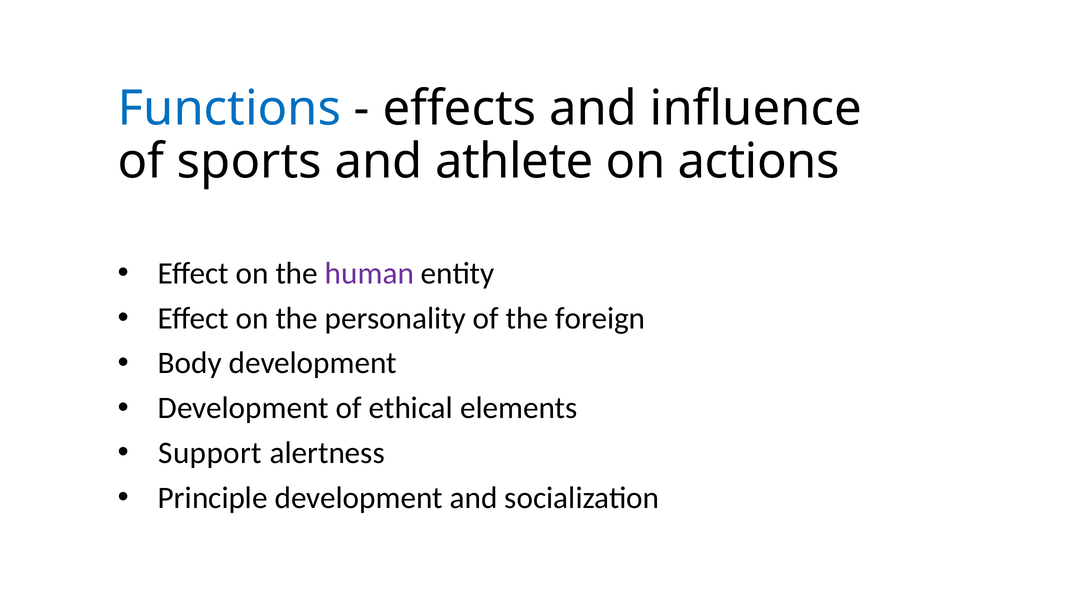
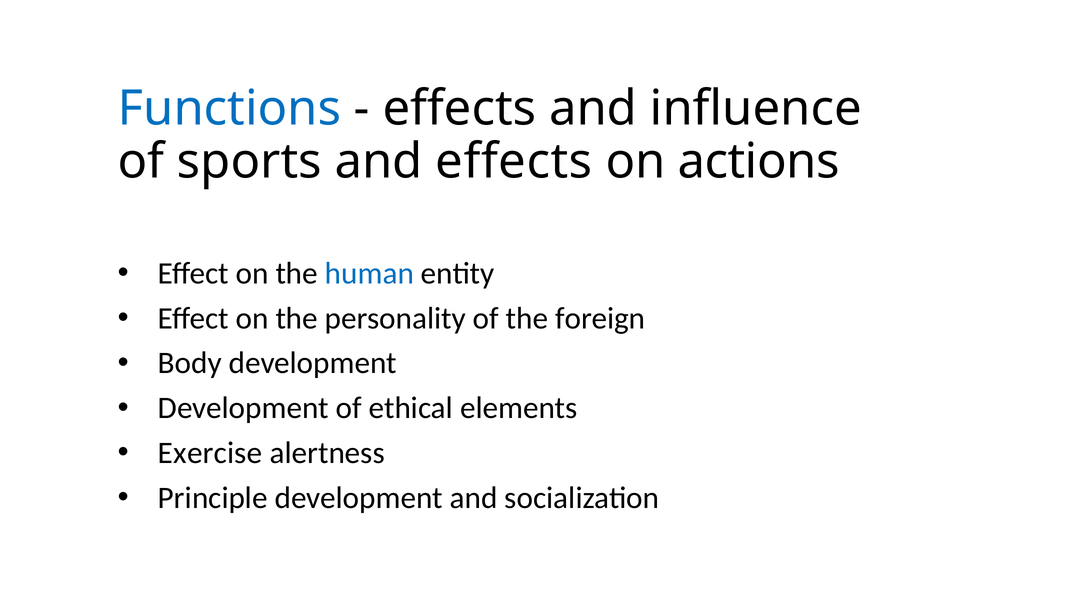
and athlete: athlete -> effects (514, 162)
human colour: purple -> blue (369, 274)
Support: Support -> Exercise (210, 453)
